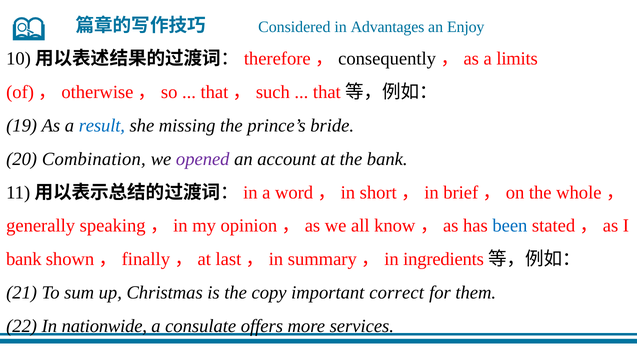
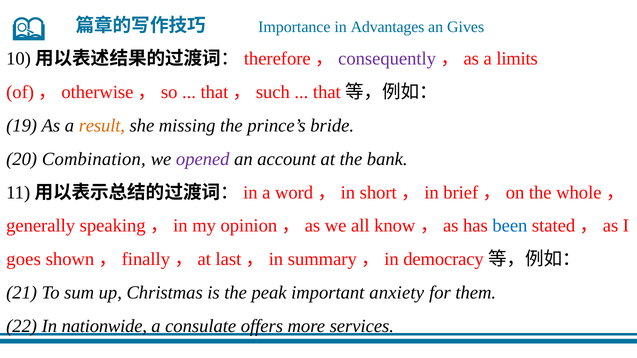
Considered: Considered -> Importance (294, 27)
Enjoy: Enjoy -> Gives (466, 27)
consequently colour: black -> purple (387, 59)
result colour: blue -> orange (102, 126)
bank: bank -> goes (24, 260)
ingredients: ingredients -> democracy (444, 260)
copy: copy -> peak (269, 293)
correct: correct -> anxiety (397, 293)
